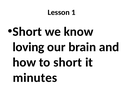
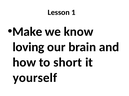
Short: Short -> Make (27, 32)
minutes: minutes -> yourself (35, 78)
